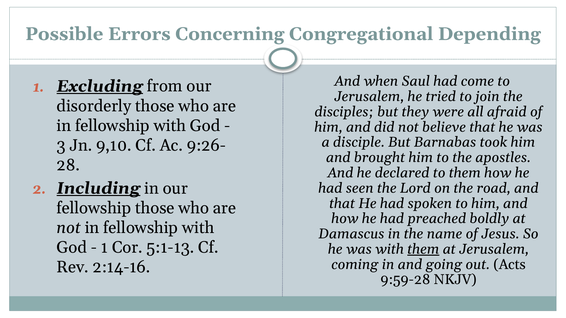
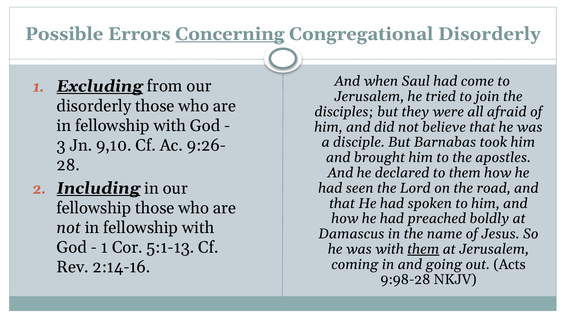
Concerning underline: none -> present (230, 34)
Congregational Depending: Depending -> Disorderly (489, 34)
9:59-28: 9:59-28 -> 9:98-28 (405, 280)
